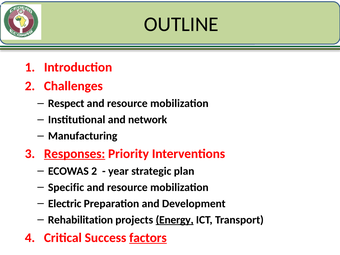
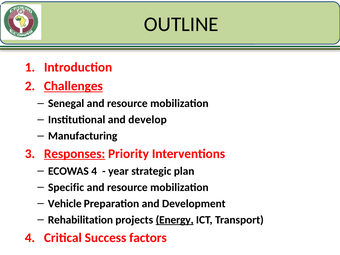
Challenges underline: none -> present (73, 86)
Respect: Respect -> Senegal (66, 103)
network: network -> develop (147, 120)
ECOWAS 2: 2 -> 4 (94, 171)
Electric: Electric -> Vehicle (65, 204)
factors underline: present -> none (148, 238)
